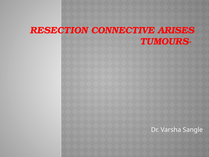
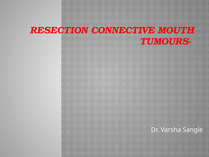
ARISES: ARISES -> MOUTH (176, 30)
